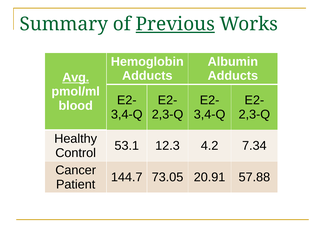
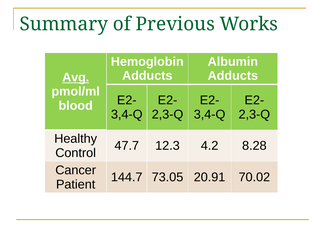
Previous underline: present -> none (175, 24)
53.1: 53.1 -> 47.7 (127, 146)
7.34: 7.34 -> 8.28 (254, 146)
57.88: 57.88 -> 70.02 (254, 177)
